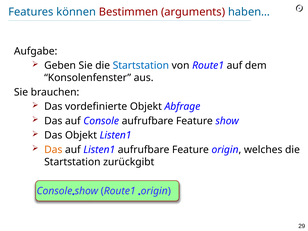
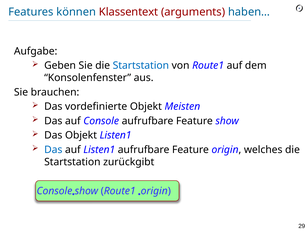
Bestimmen: Bestimmen -> Klassentext (129, 12)
Abfrage: Abfrage -> Meisten (182, 107)
Das colour: orange -> blue (53, 150)
